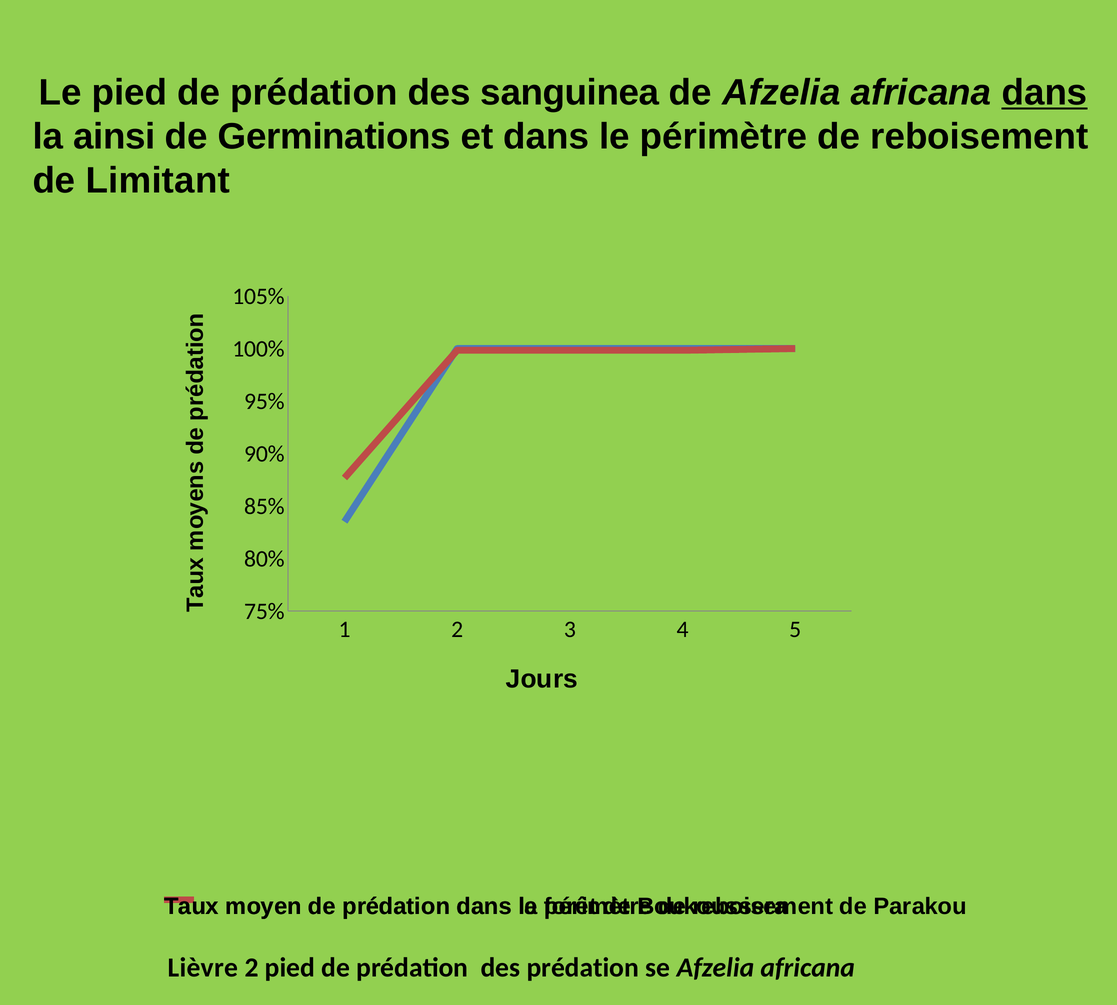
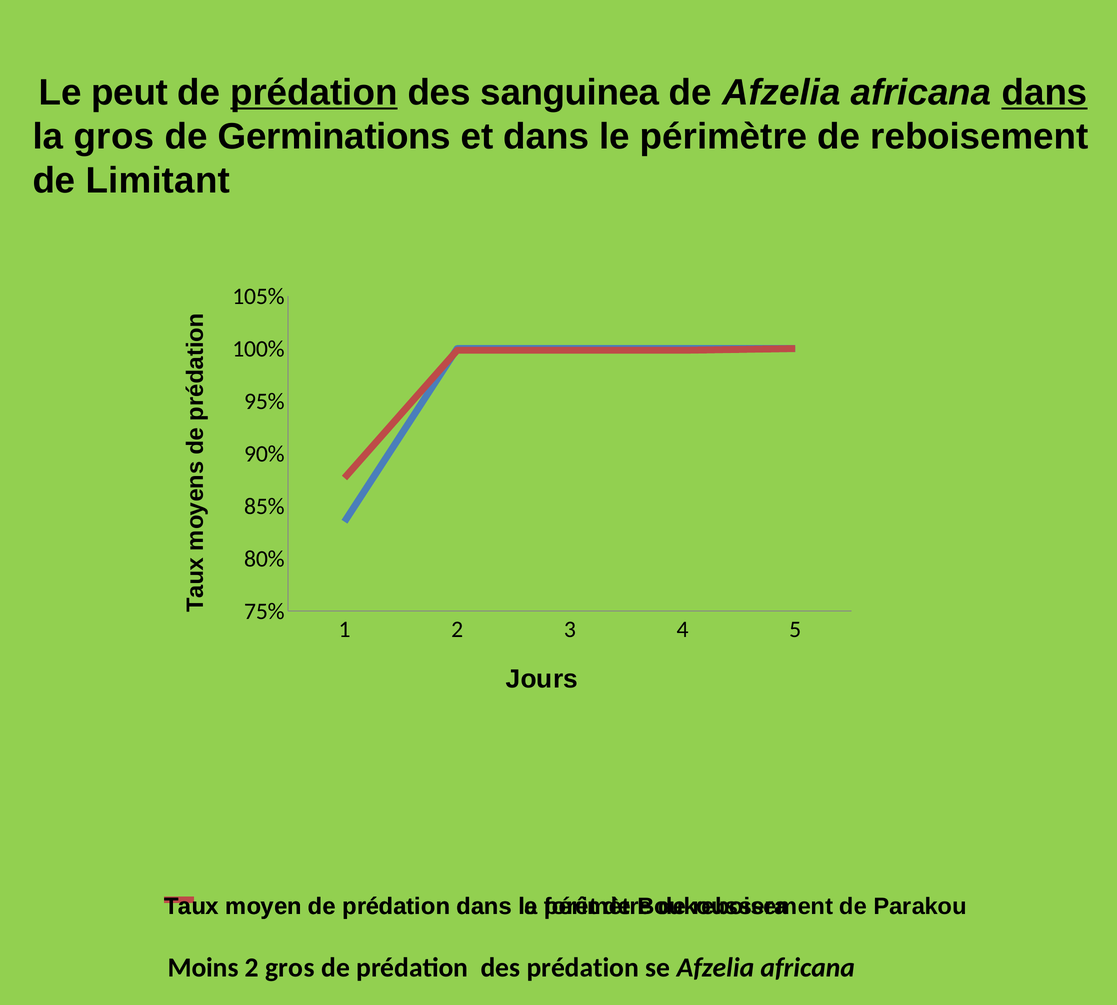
Le pied: pied -> peut (130, 93)
prédation underline: none -> present (314, 93)
la ainsi: ainsi -> gros (114, 137)
Lièvre: Lièvre -> Moins (203, 968)
2 pied: pied -> gros (290, 968)
